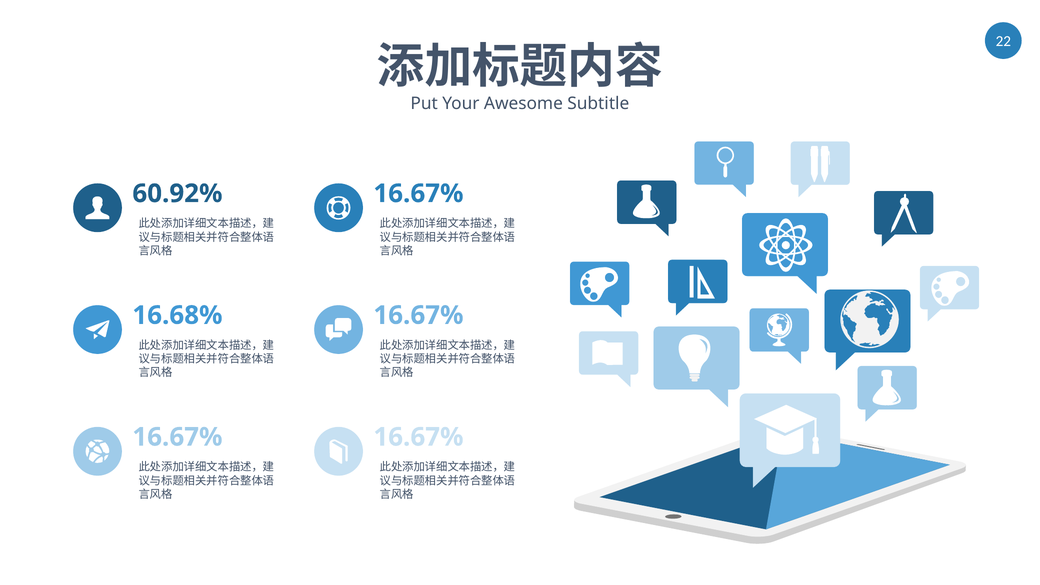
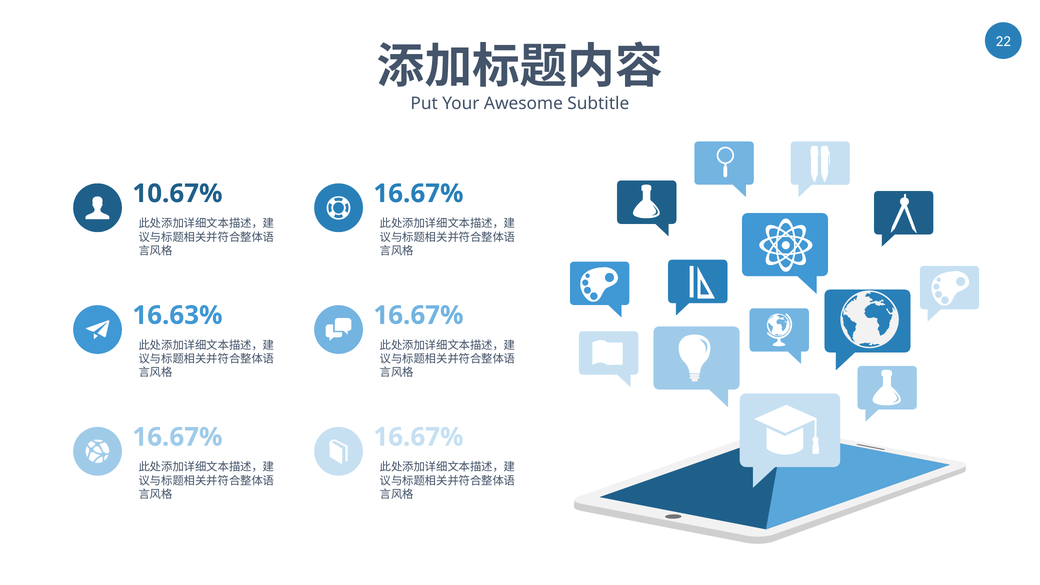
60.92%: 60.92% -> 10.67% (177, 194)
16.68%: 16.68% -> 16.63% (177, 315)
